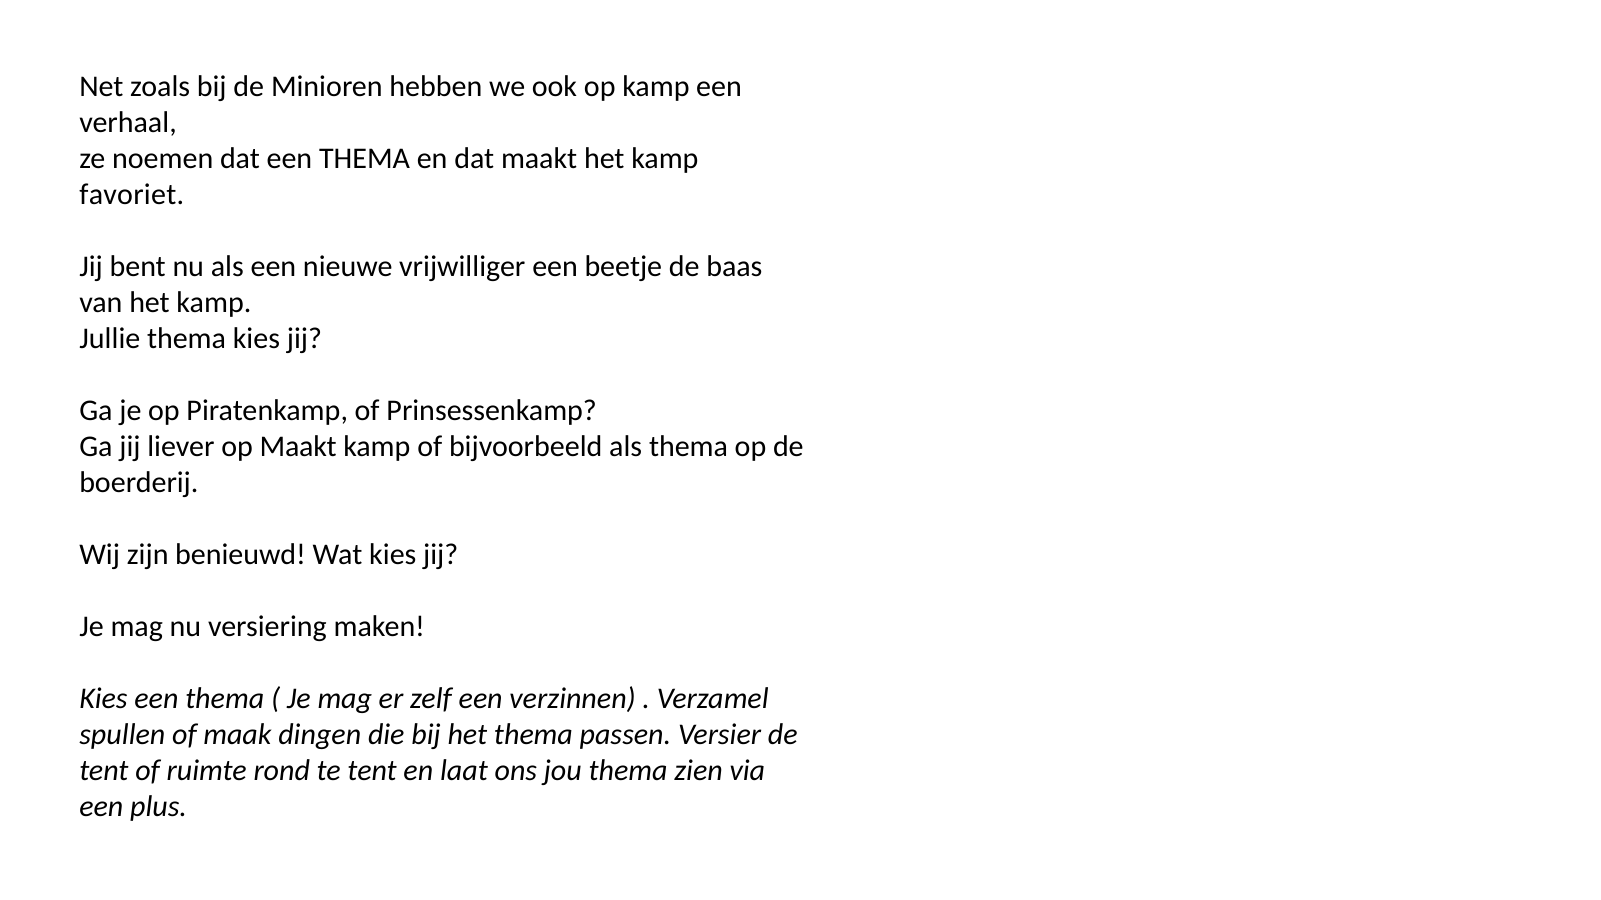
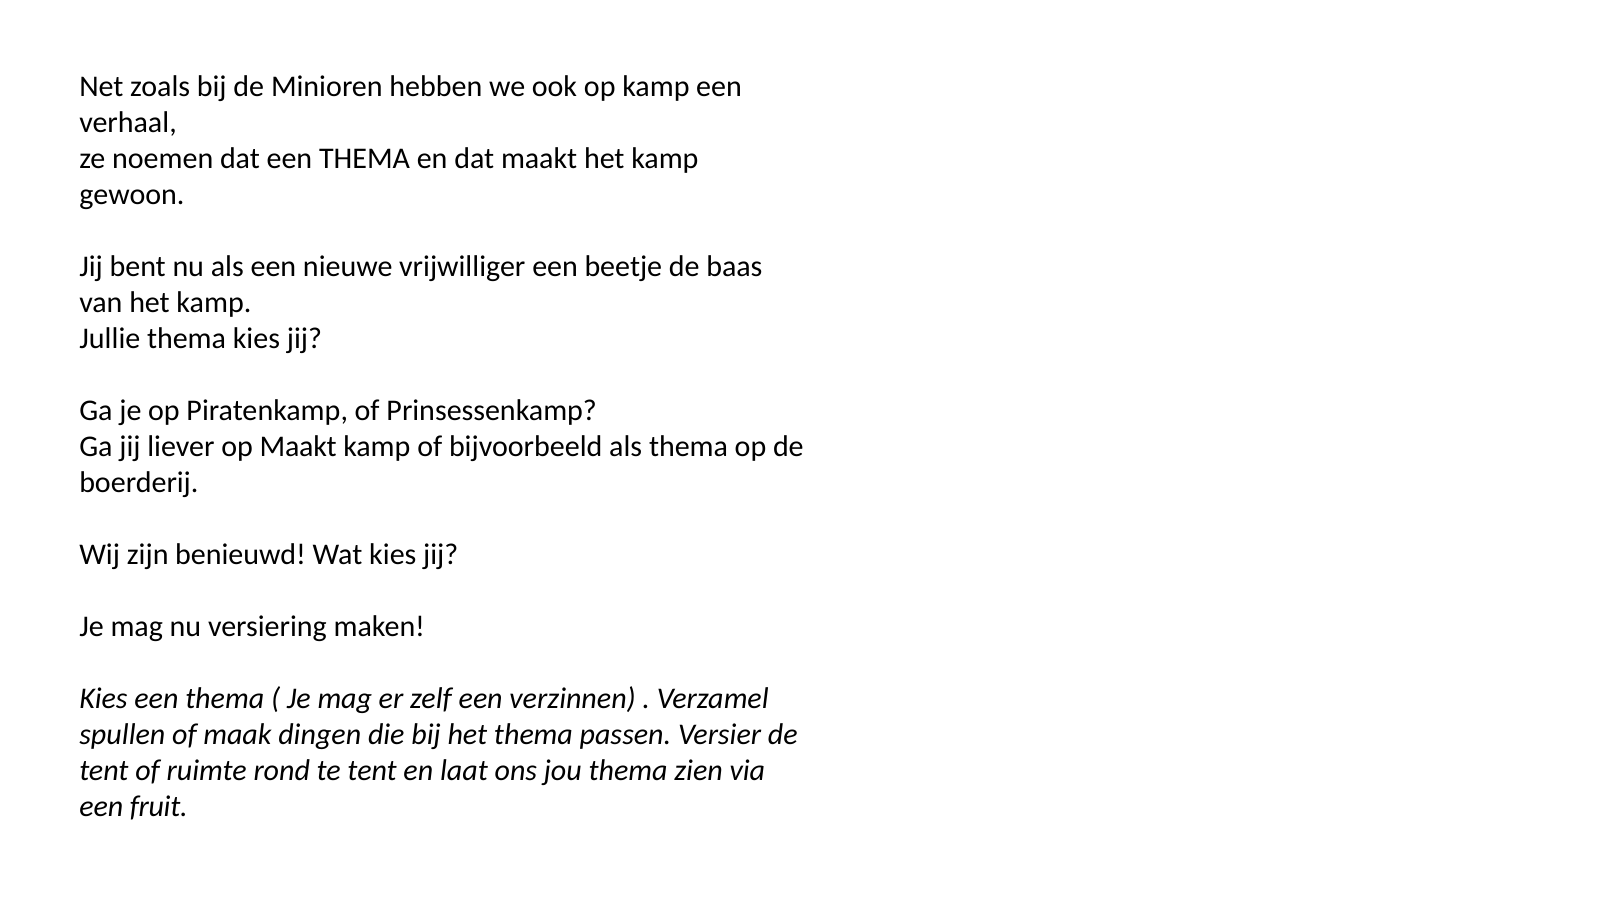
favoriet: favoriet -> gewoon (132, 195)
plus: plus -> fruit (159, 807)
